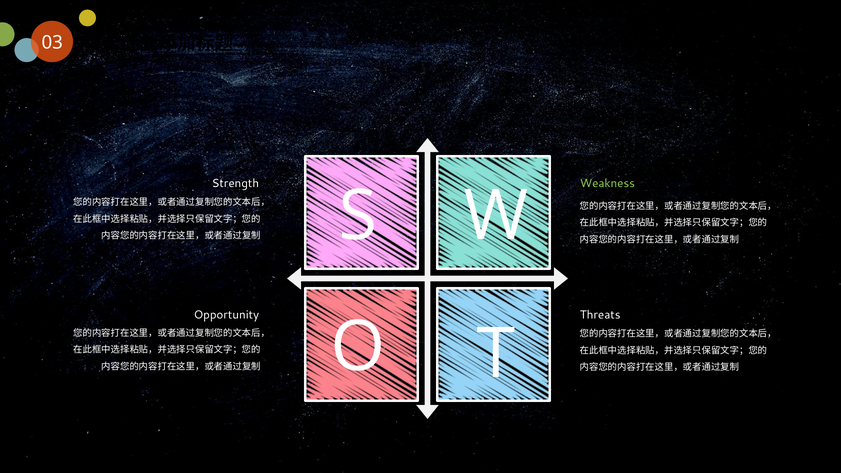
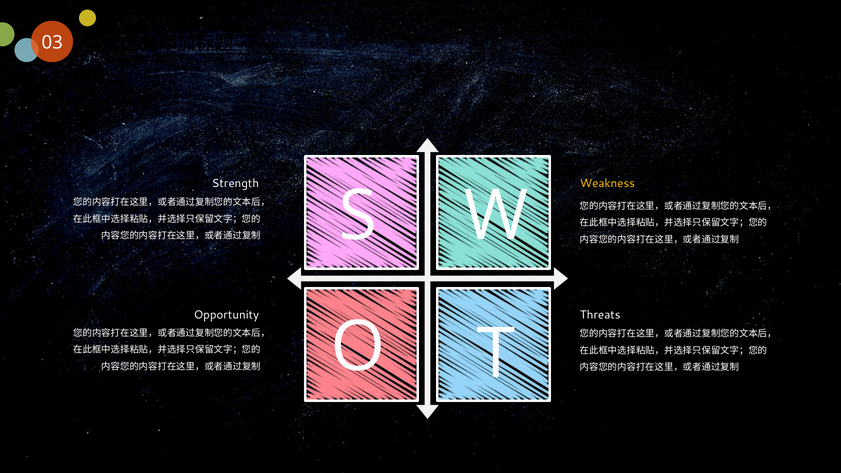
Weakness colour: light green -> yellow (607, 183)
